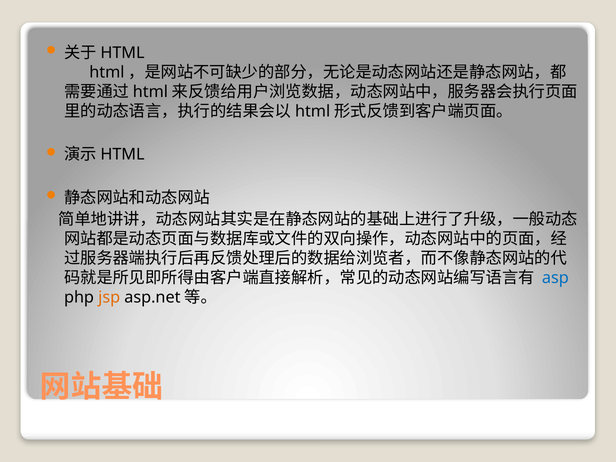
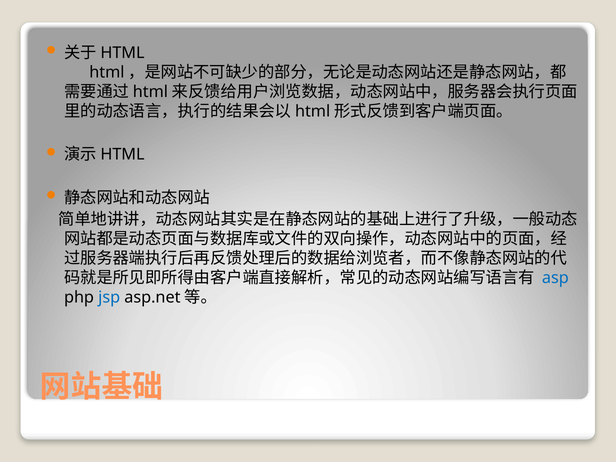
jsp colour: orange -> blue (109, 297)
